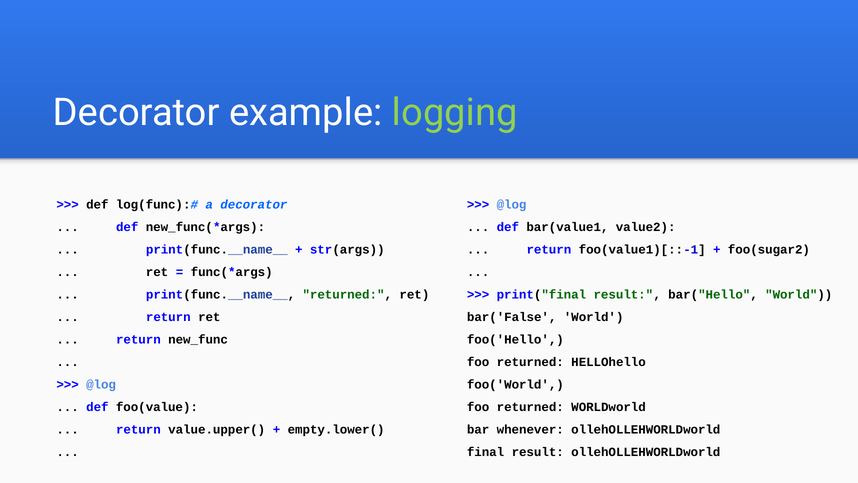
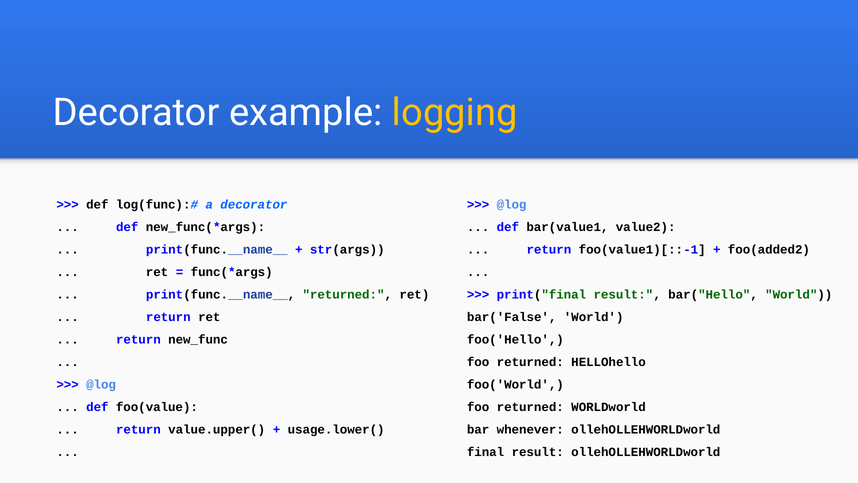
logging colour: light green -> yellow (455, 113)
foo(sugar2: foo(sugar2 -> foo(added2 (769, 250)
empty.lower(: empty.lower( -> usage.lower( (336, 430)
